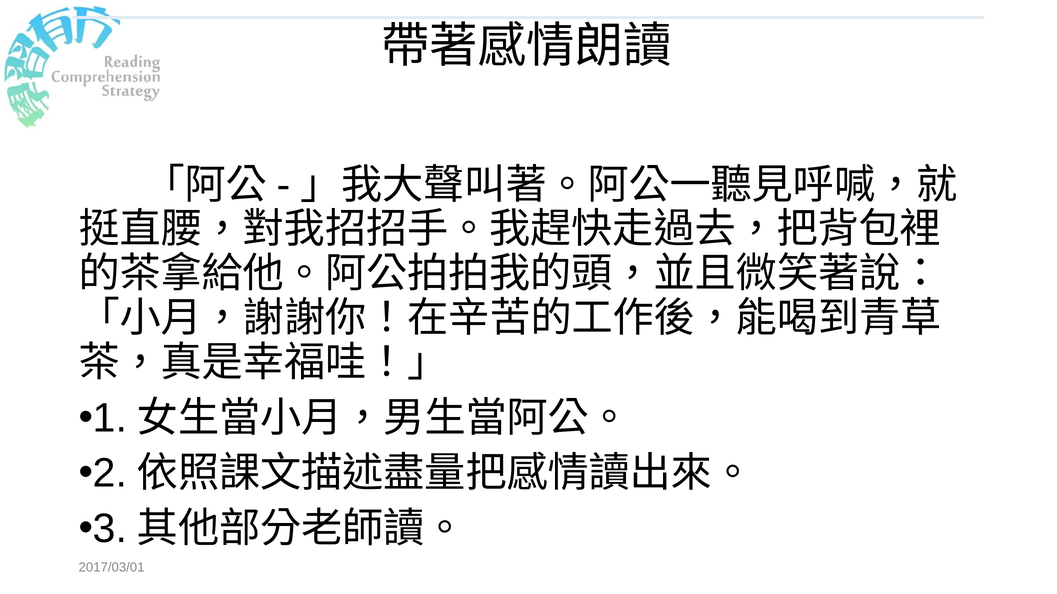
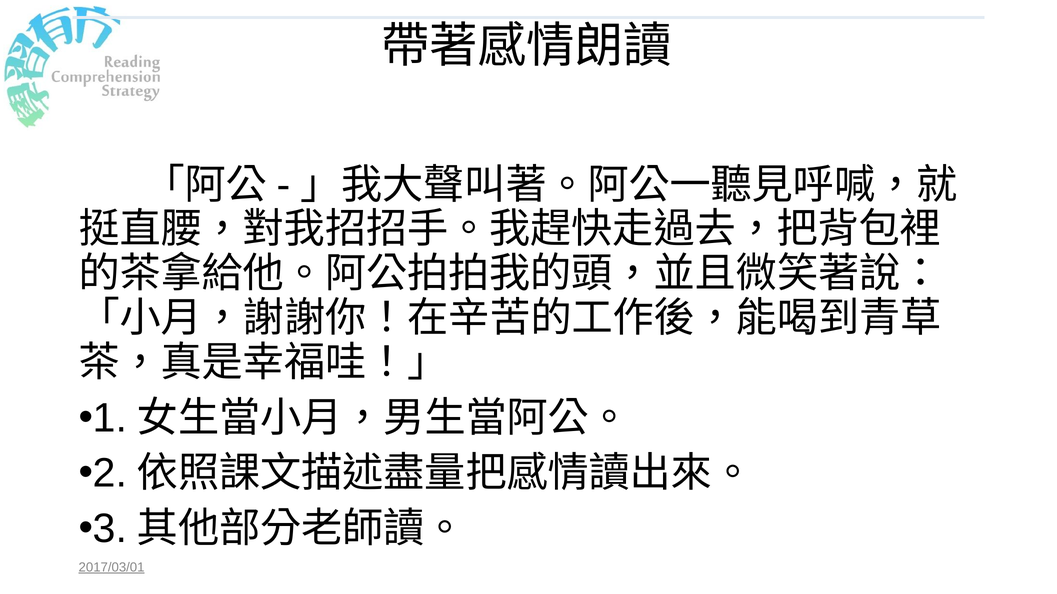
2017/03/01 underline: none -> present (112, 568)
